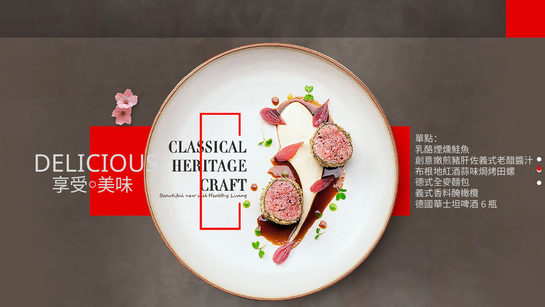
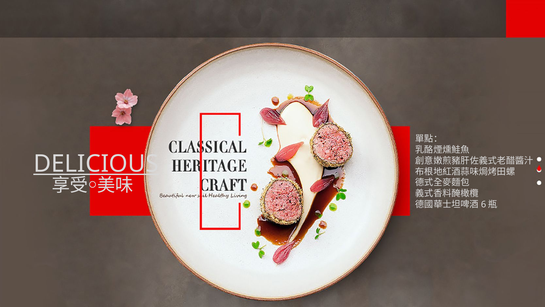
DELICIOUS underline: none -> present (96, 164)
